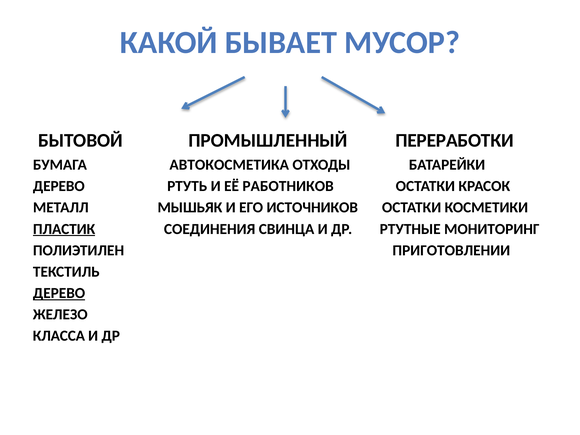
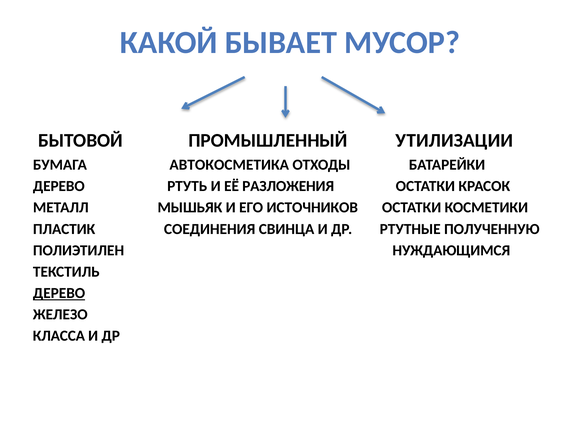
ПЕРЕРАБОТКИ: ПЕРЕРАБОТКИ -> УТИЛИЗАЦИИ (454, 141)
РАБОТНИКОВ: РАБОТНИКОВ -> РАЗЛОЖЕНИЯ (288, 186)
ПЛАСТИК underline: present -> none (64, 229)
МОНИТОРИНГ: МОНИТОРИНГ -> ПОЛУЧЕННУЮ (492, 229)
ПРИГОТОВЛЕНИИ: ПРИГОТОВЛЕНИИ -> НУЖДАЮЩИМСЯ (451, 250)
